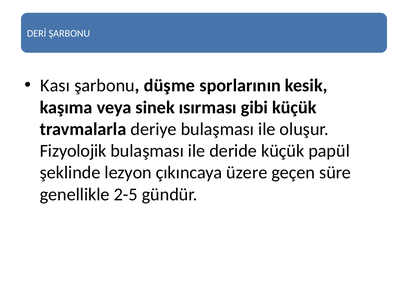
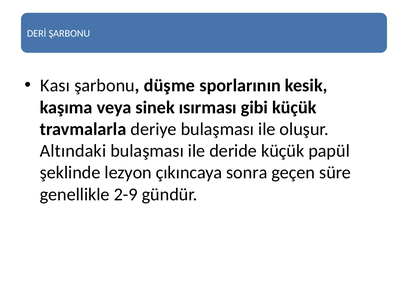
Fizyolojik: Fizyolojik -> Altındaki (73, 151)
üzere: üzere -> sonra (247, 173)
2-5: 2-5 -> 2-9 (126, 194)
